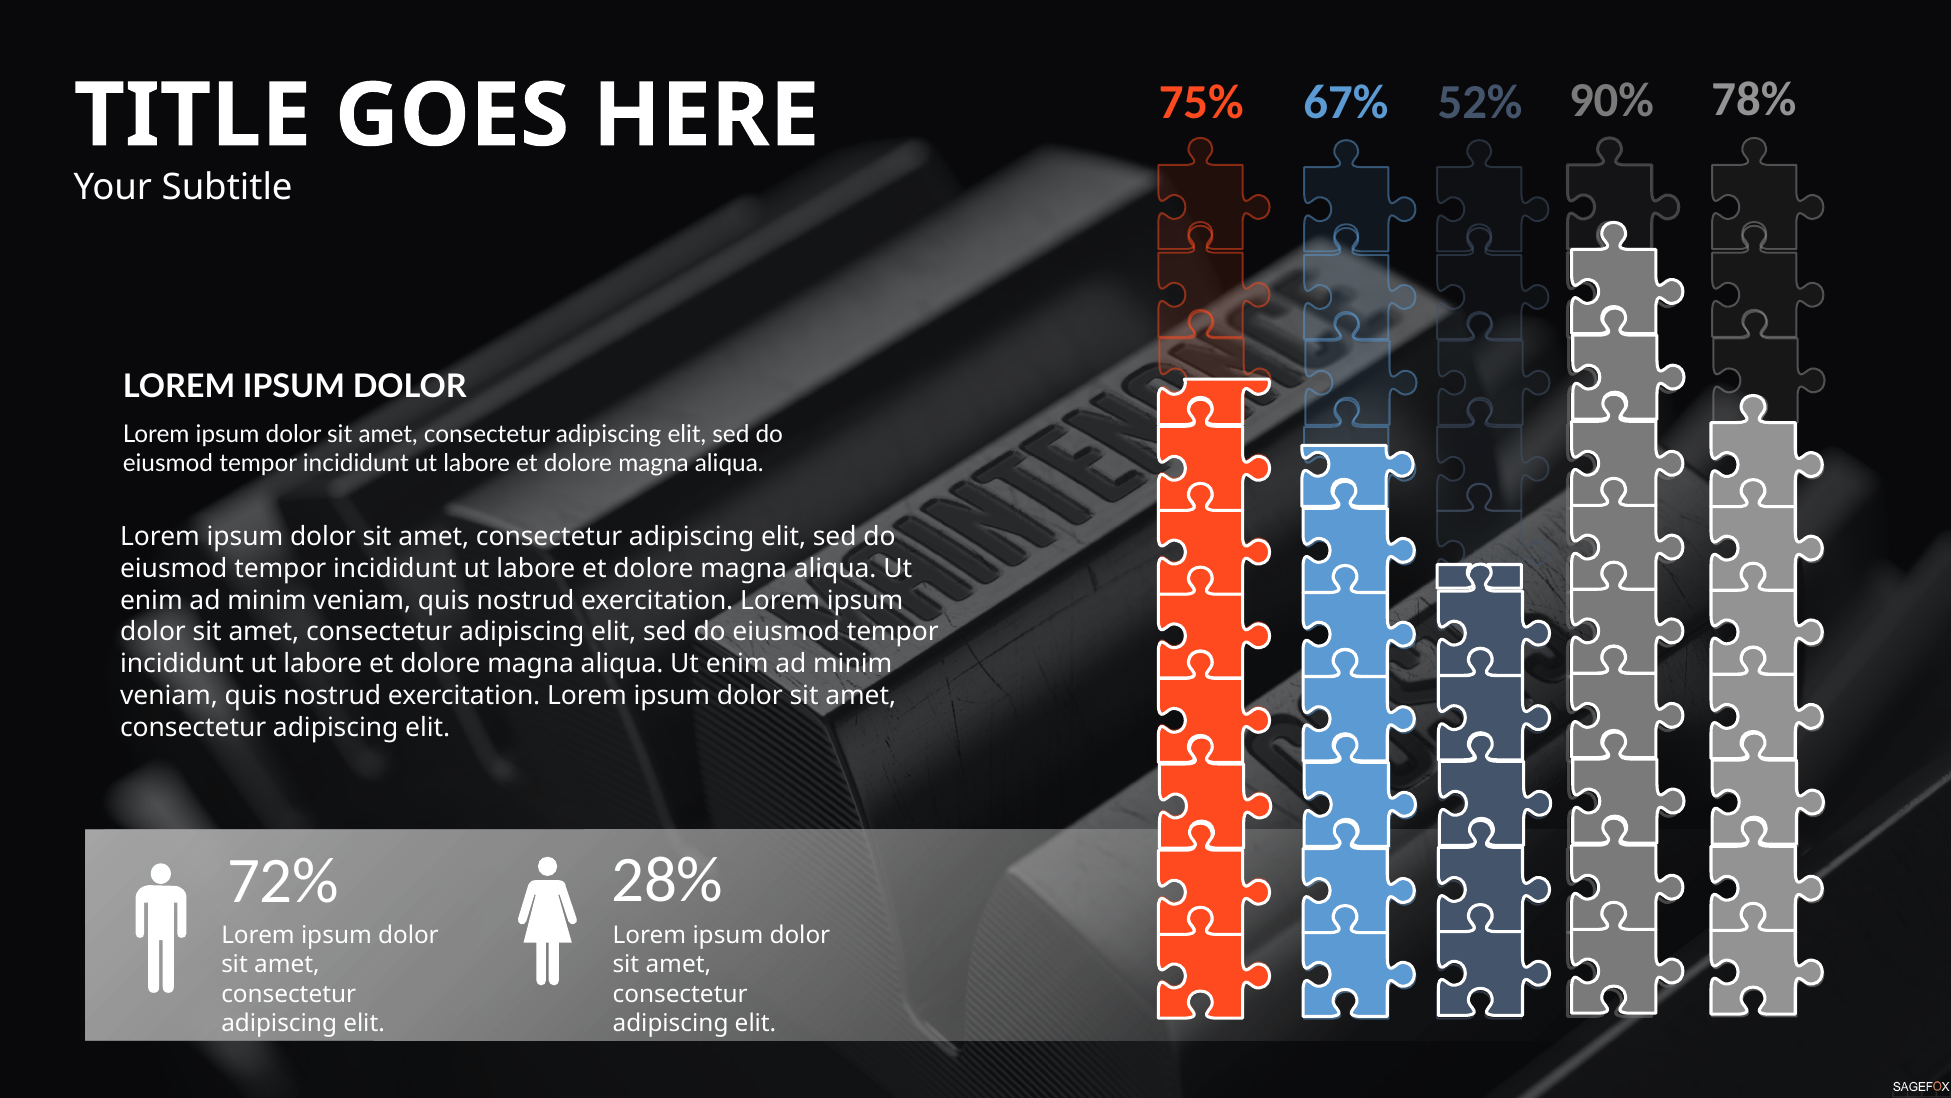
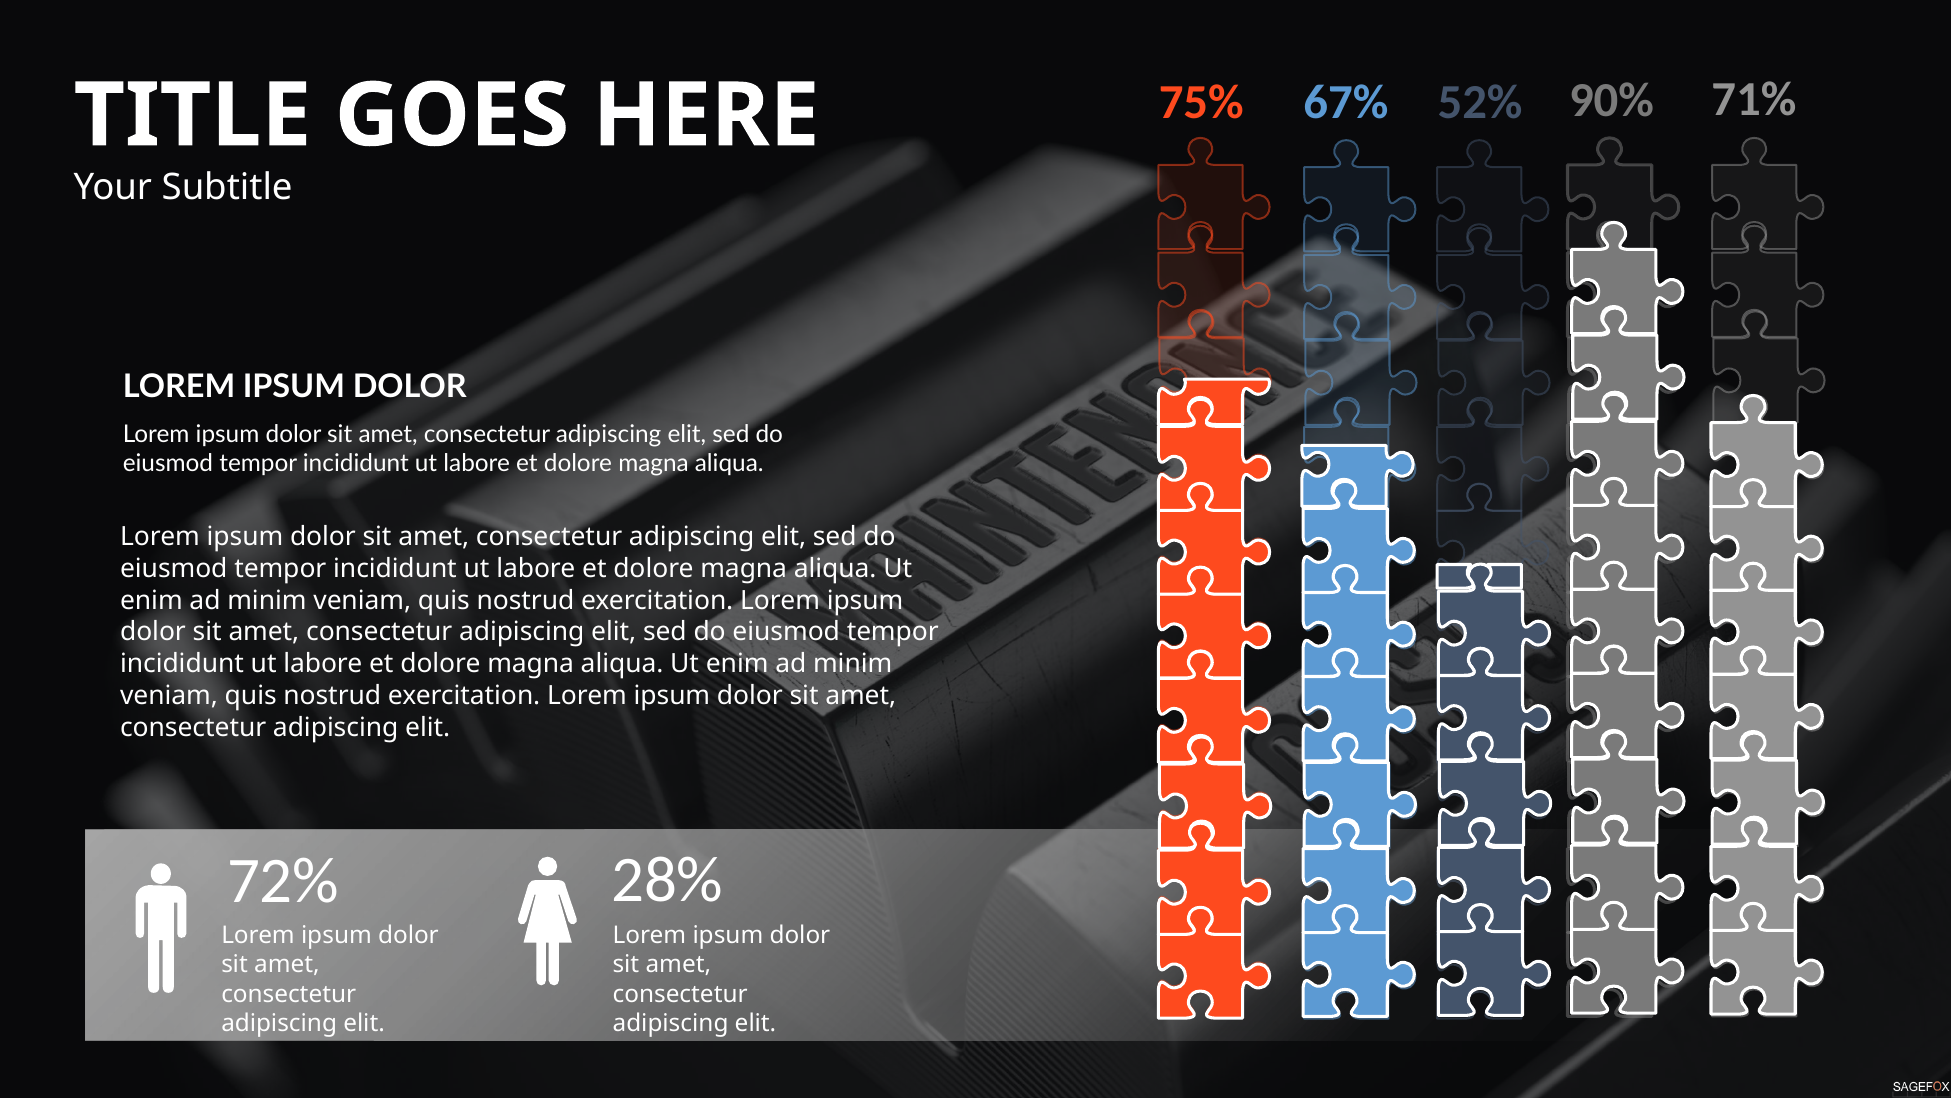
78%: 78% -> 71% (1754, 100)
